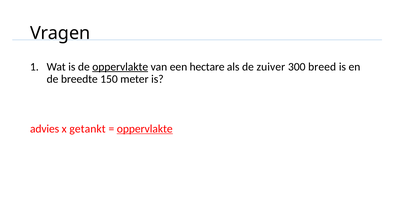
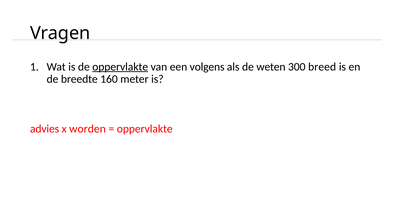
hectare: hectare -> volgens (207, 67)
zuiver: zuiver -> weten (271, 67)
150: 150 -> 160 (109, 79)
getankt: getankt -> worden (88, 129)
oppervlakte underline: present -> none (145, 129)
